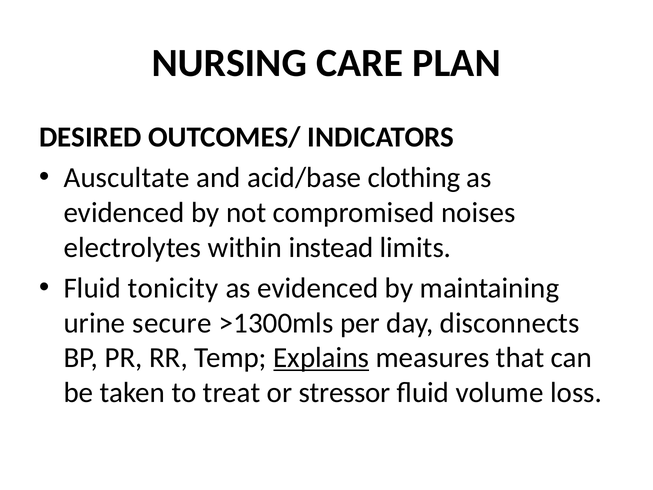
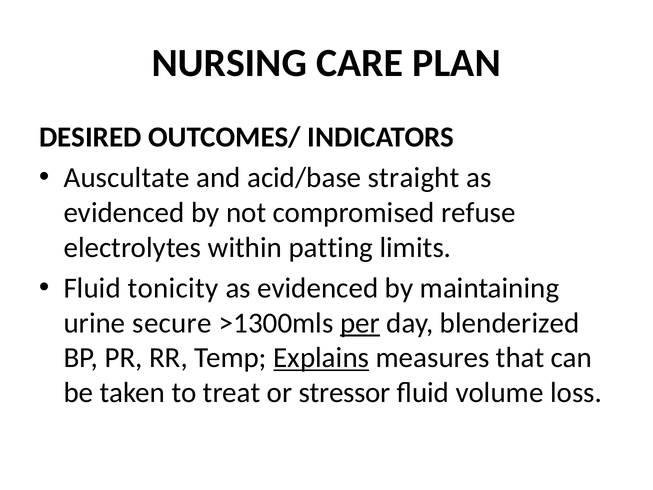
clothing: clothing -> straight (414, 178)
noises: noises -> refuse (478, 212)
instead: instead -> patting (331, 247)
per underline: none -> present (360, 323)
disconnects: disconnects -> blenderized (510, 323)
